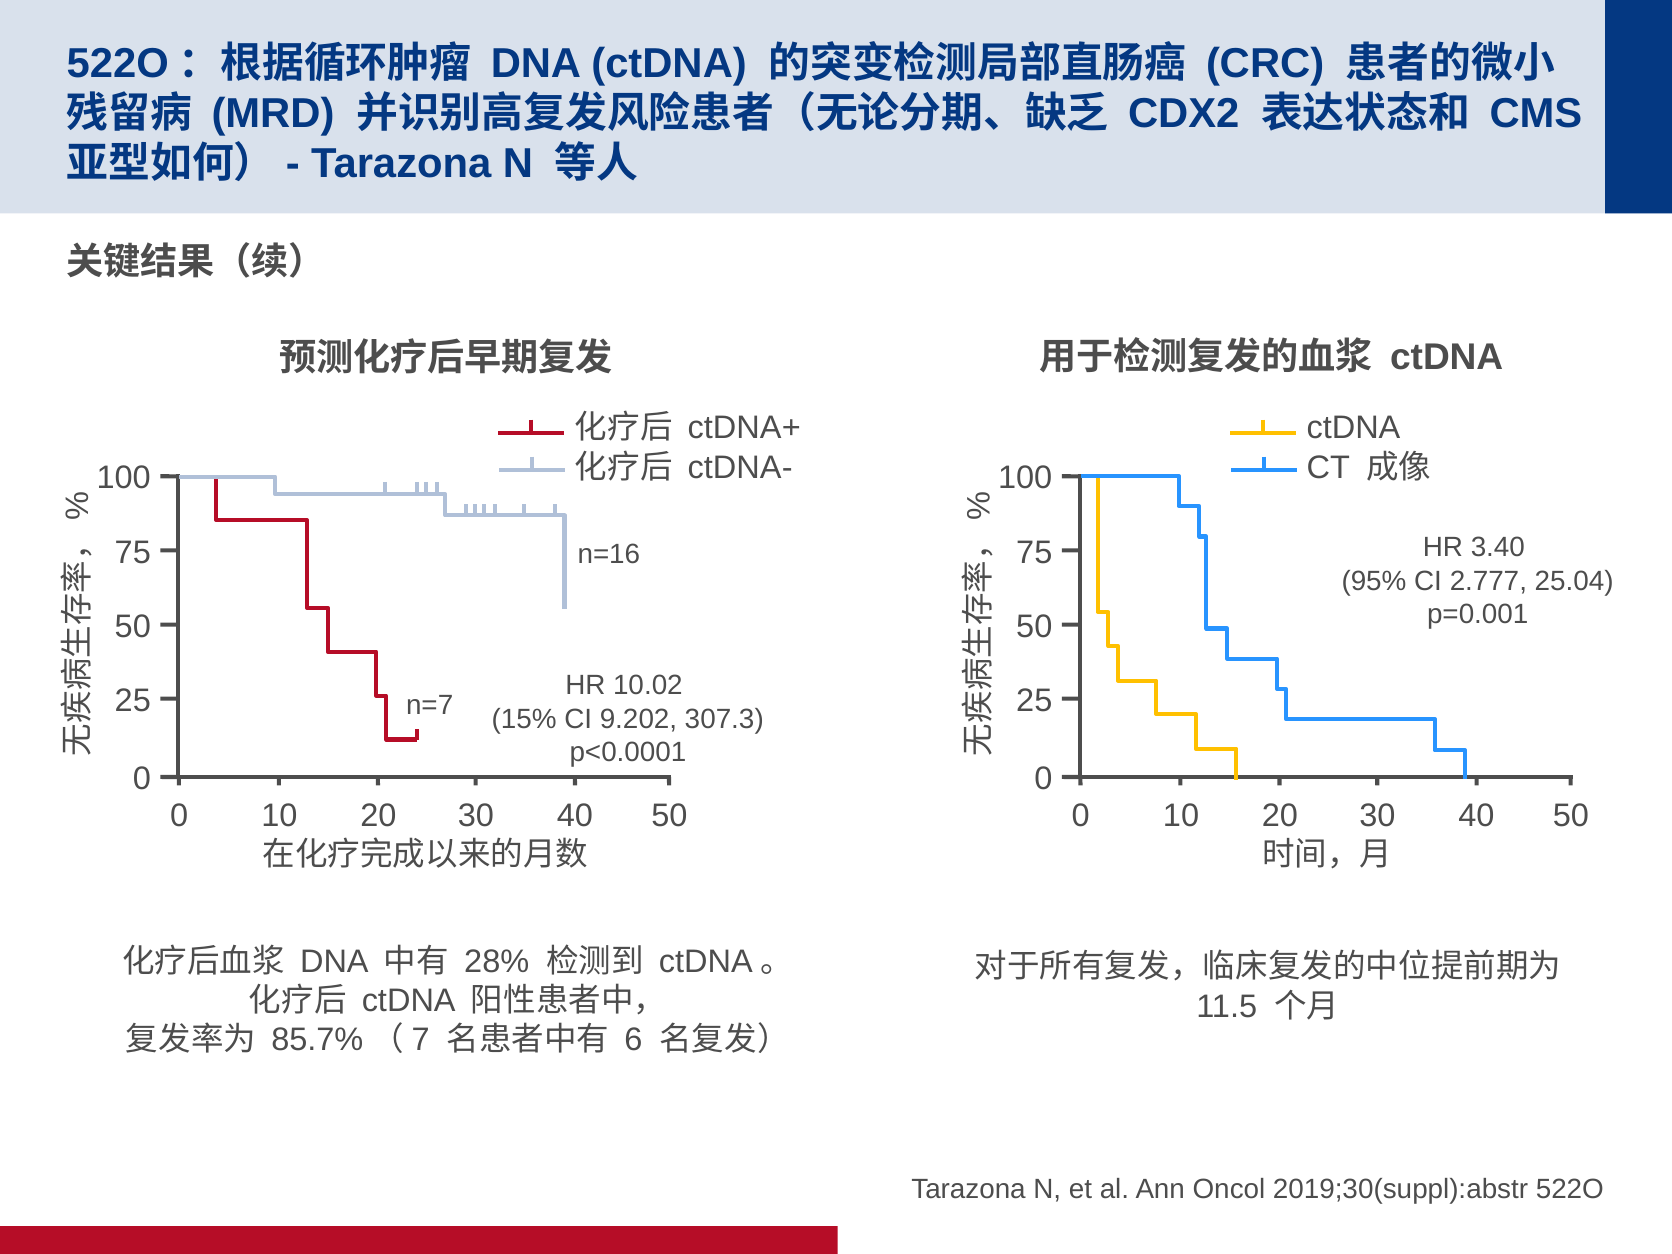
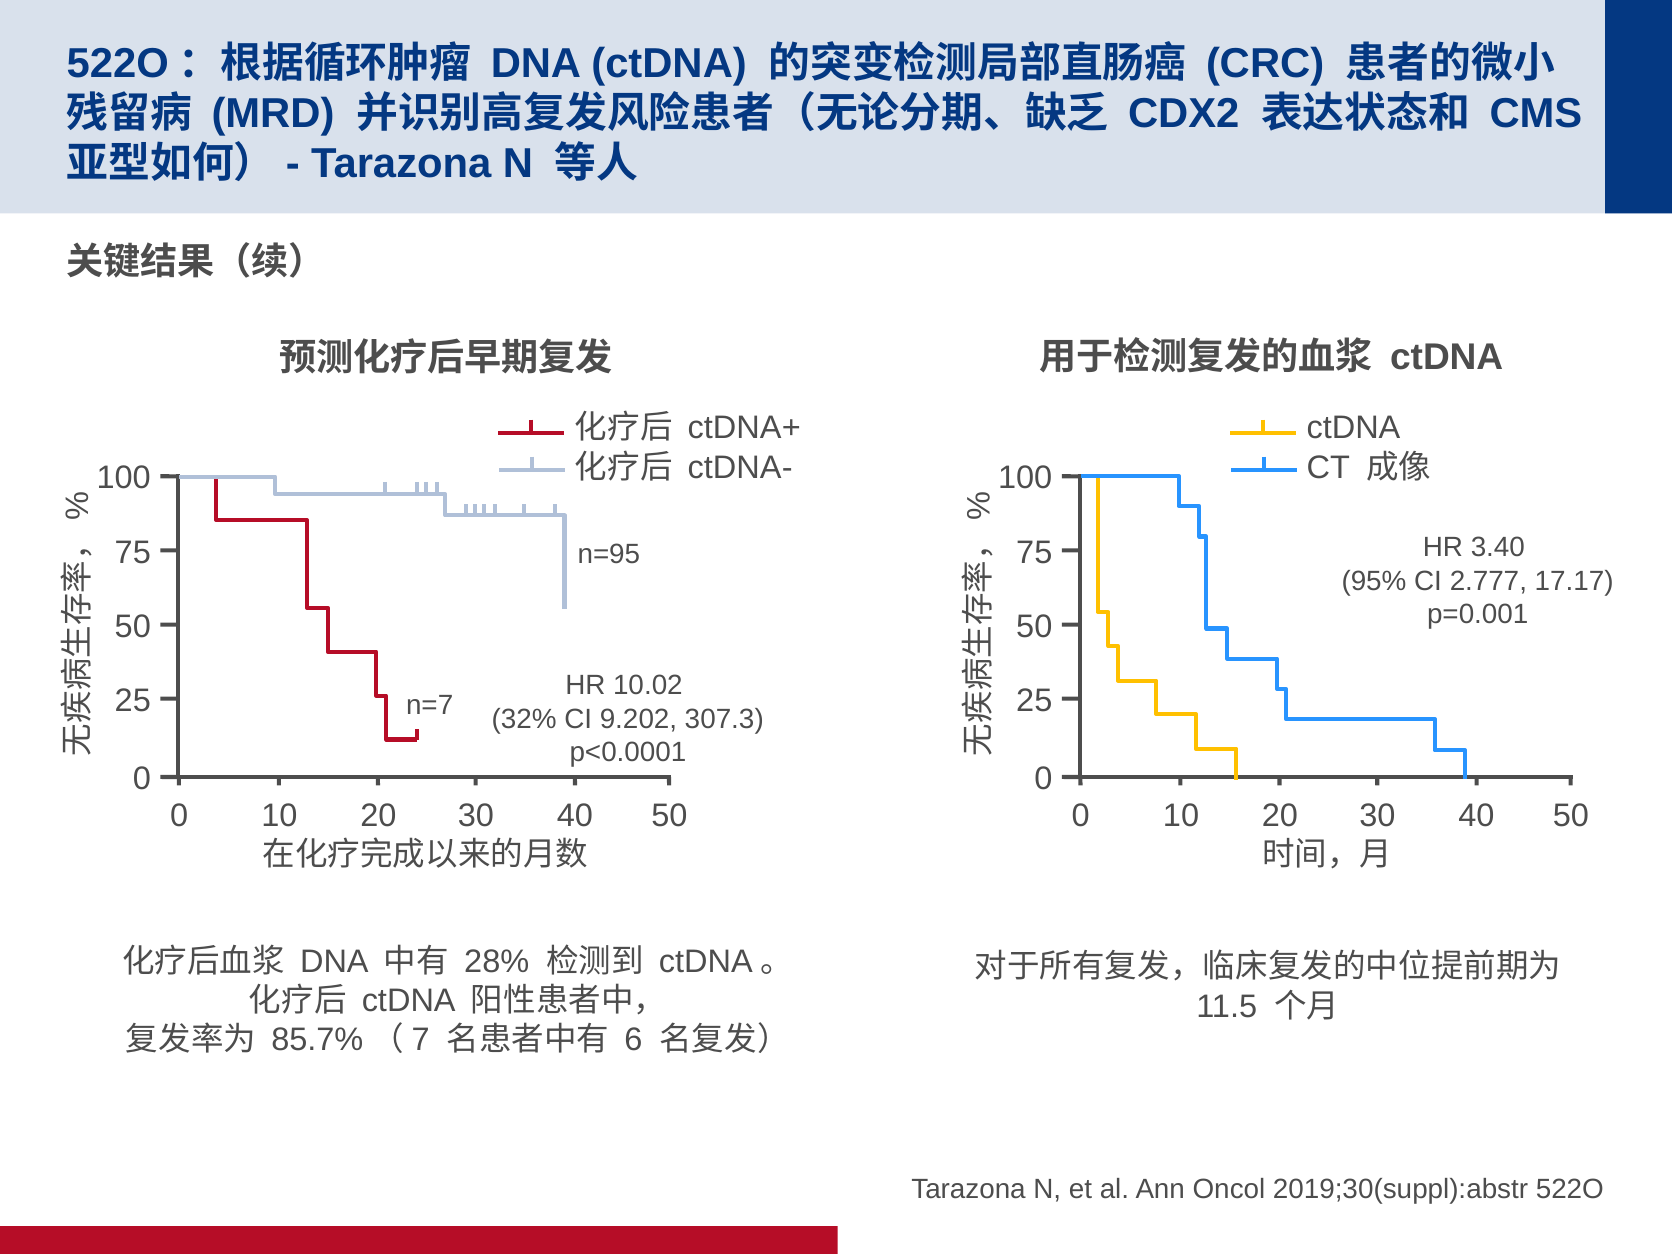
n=16: n=16 -> n=95 (609, 554)
25.04: 25.04 -> 17.17 (1574, 581)
15%: 15% -> 32% (524, 719)
